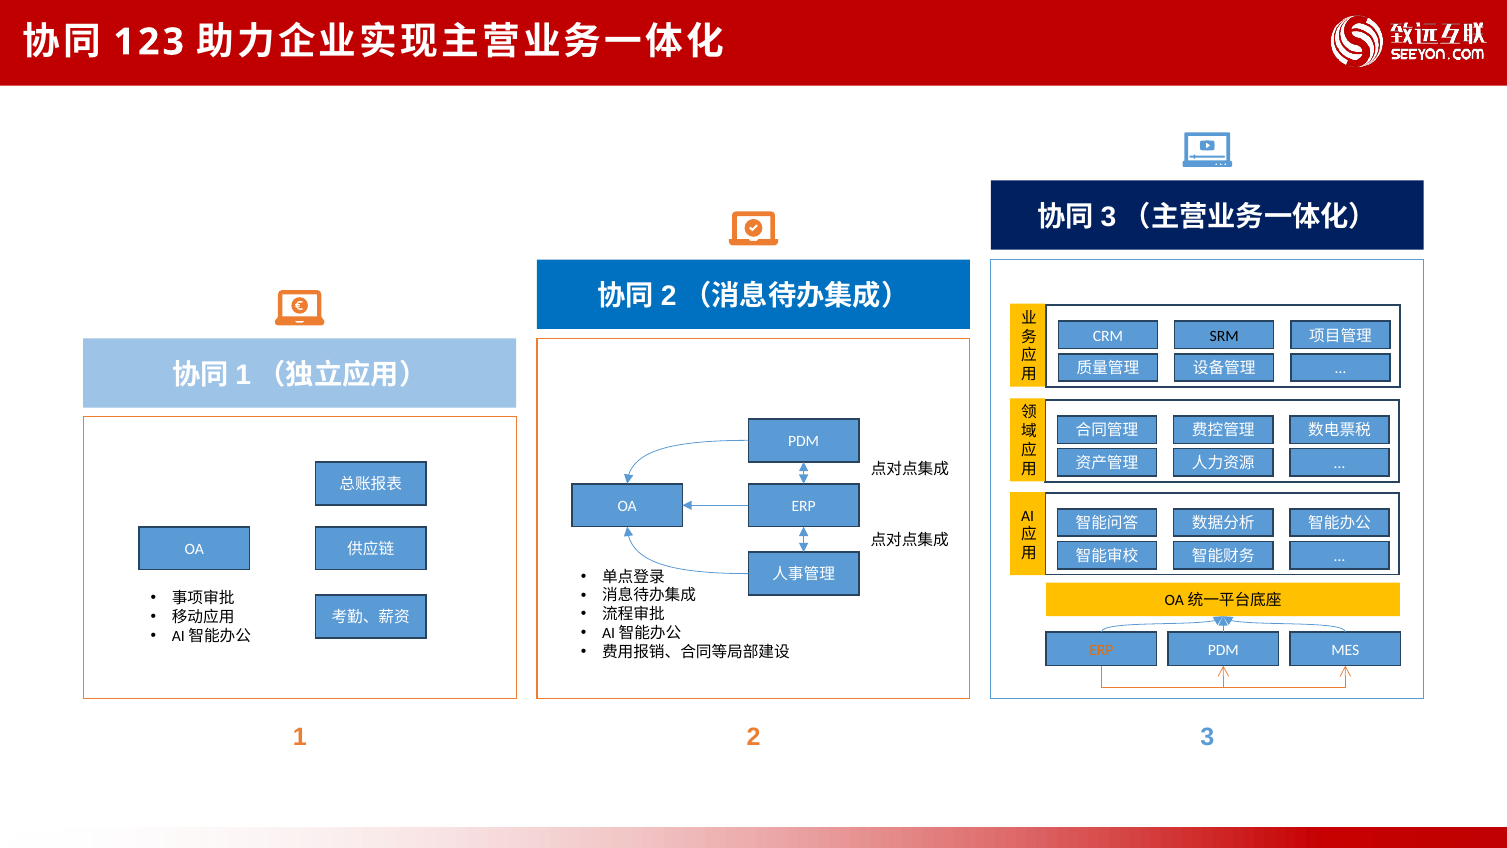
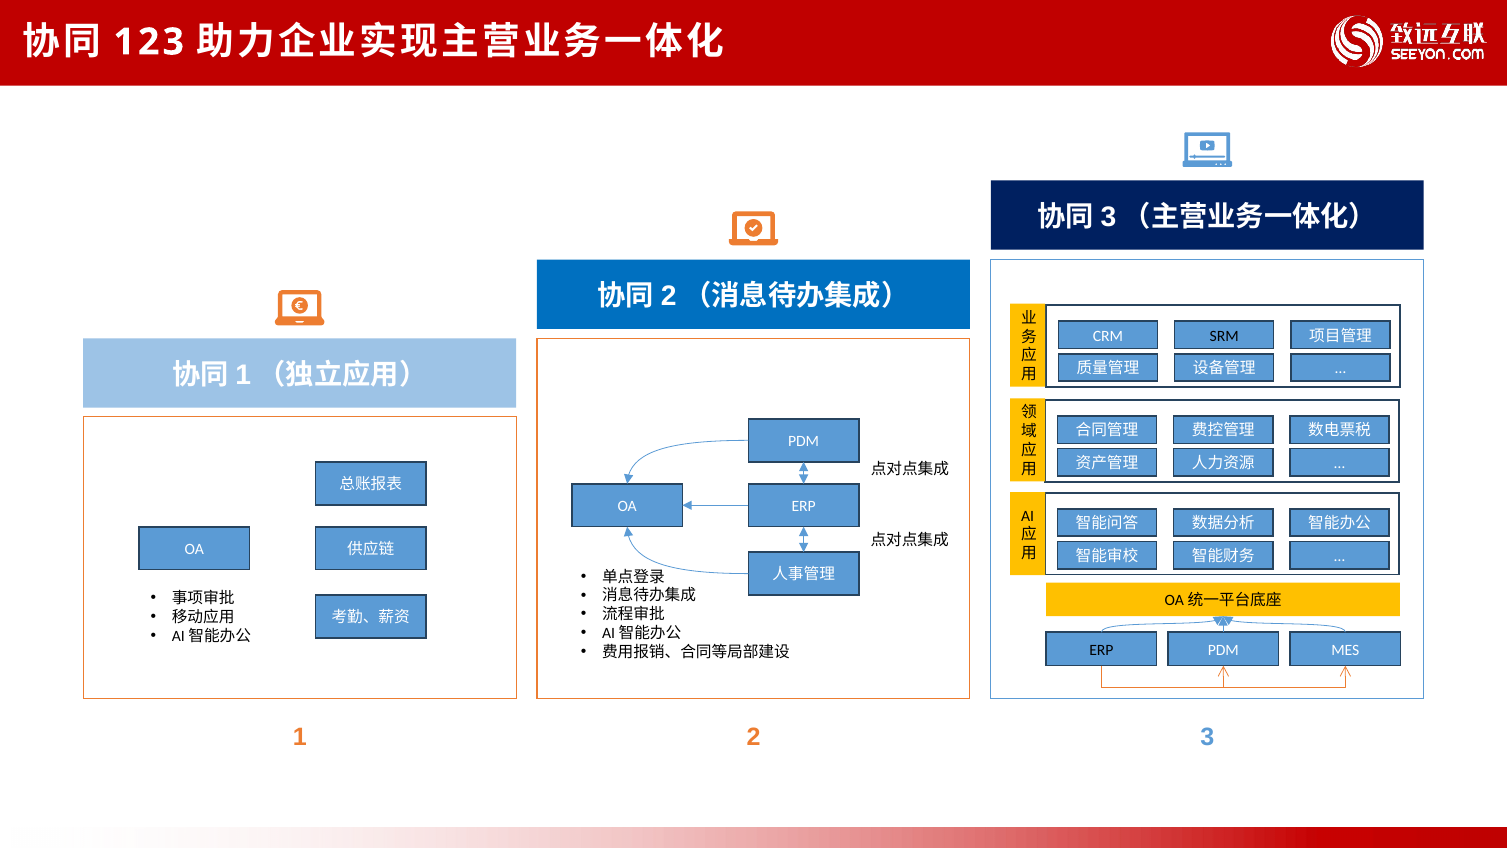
ERP colour: orange -> black (1101, 650)
